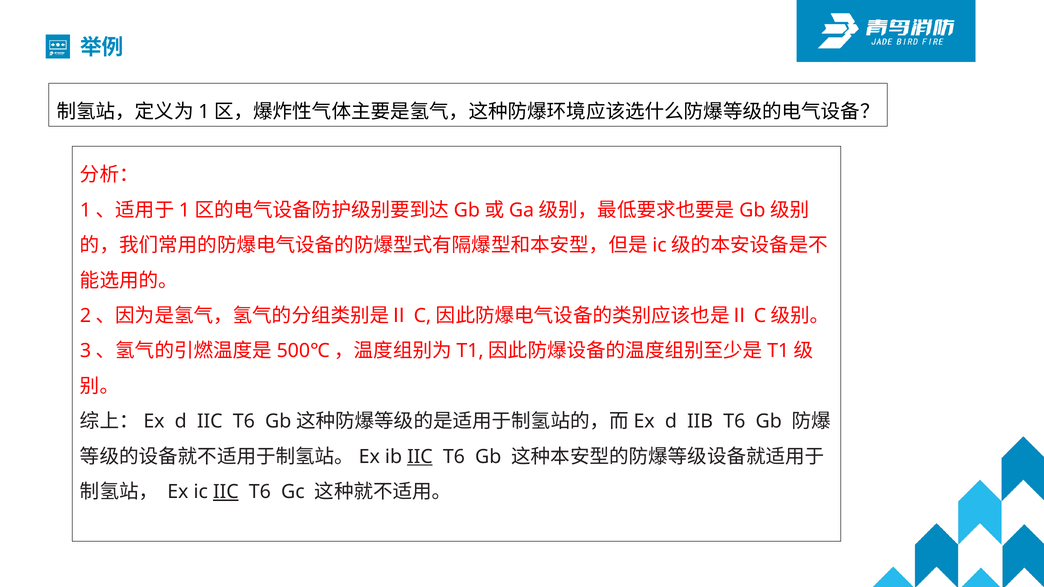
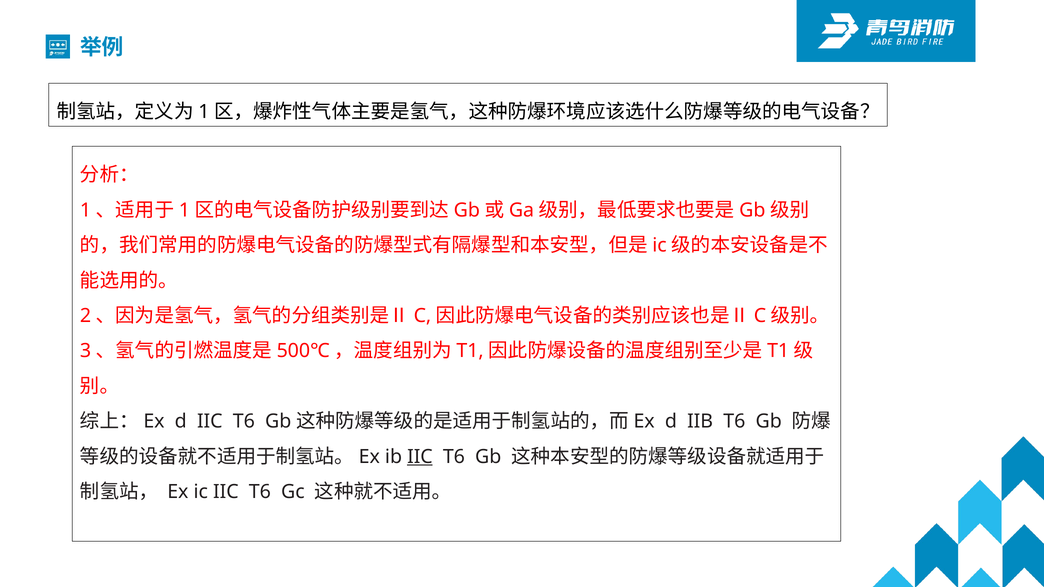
IIC underline: present -> none (226, 492)
